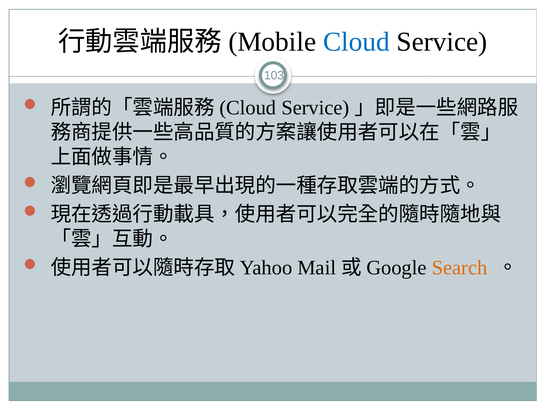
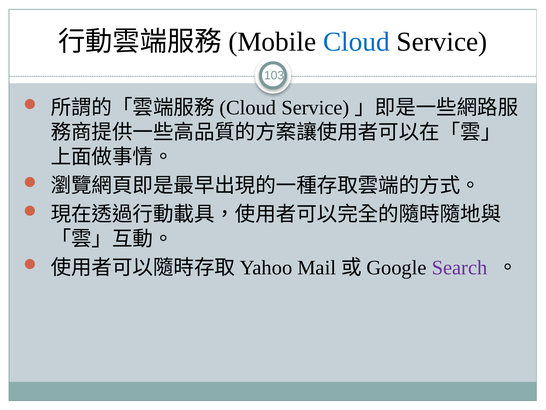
Search colour: orange -> purple (460, 267)
